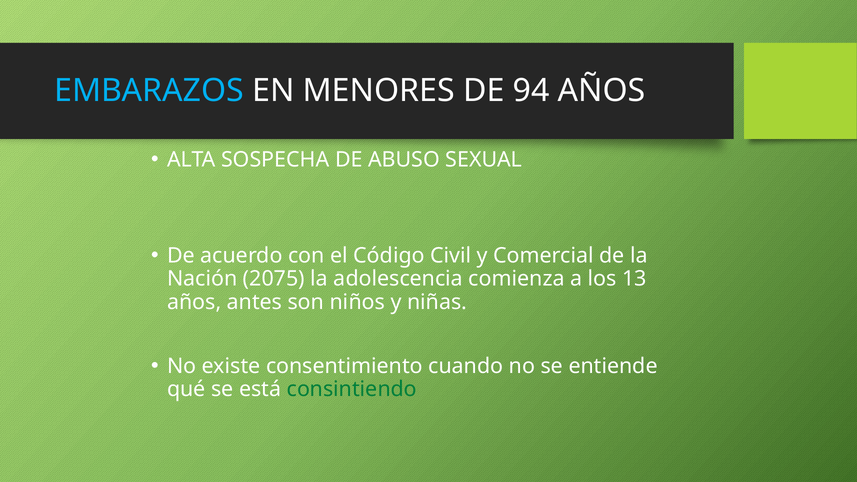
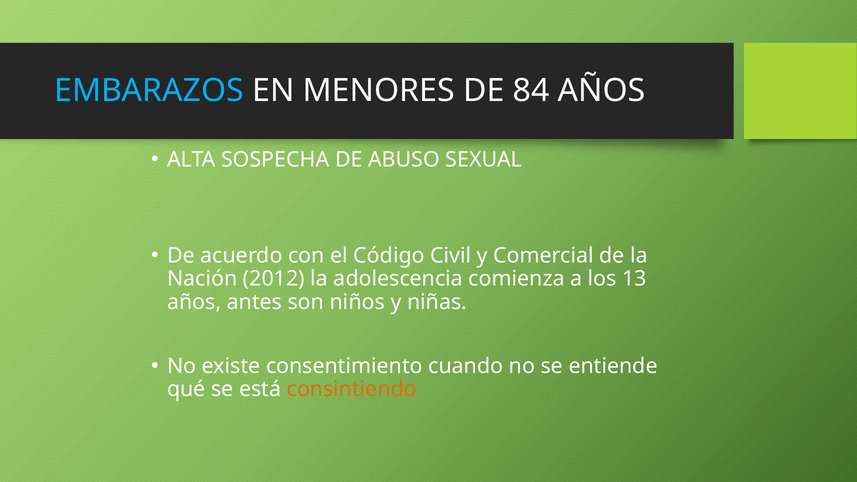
94: 94 -> 84 (531, 91)
2075: 2075 -> 2012 (274, 279)
consintiendo colour: green -> orange (352, 389)
